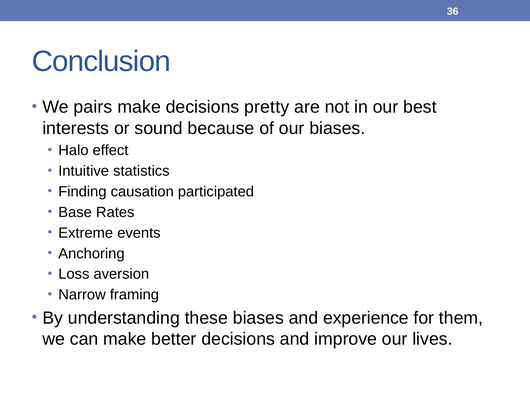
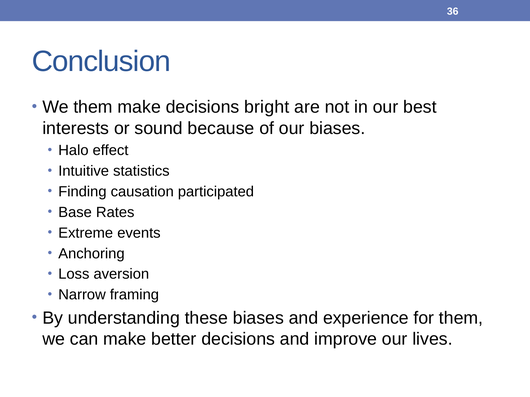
We pairs: pairs -> them (93, 107)
pretty: pretty -> bright (267, 107)
